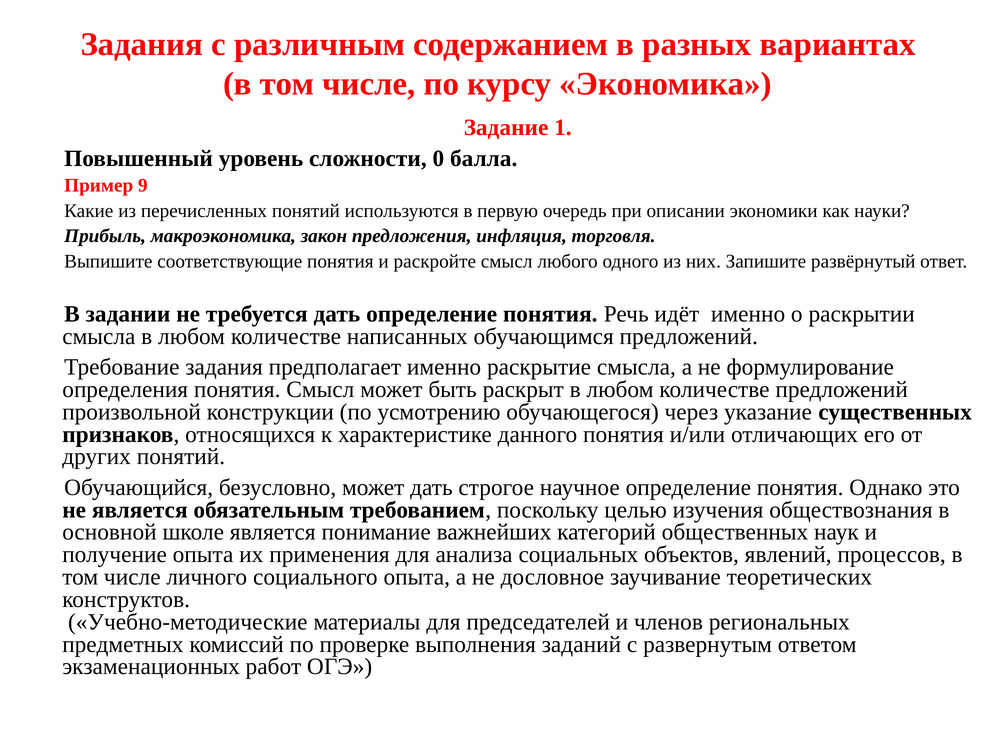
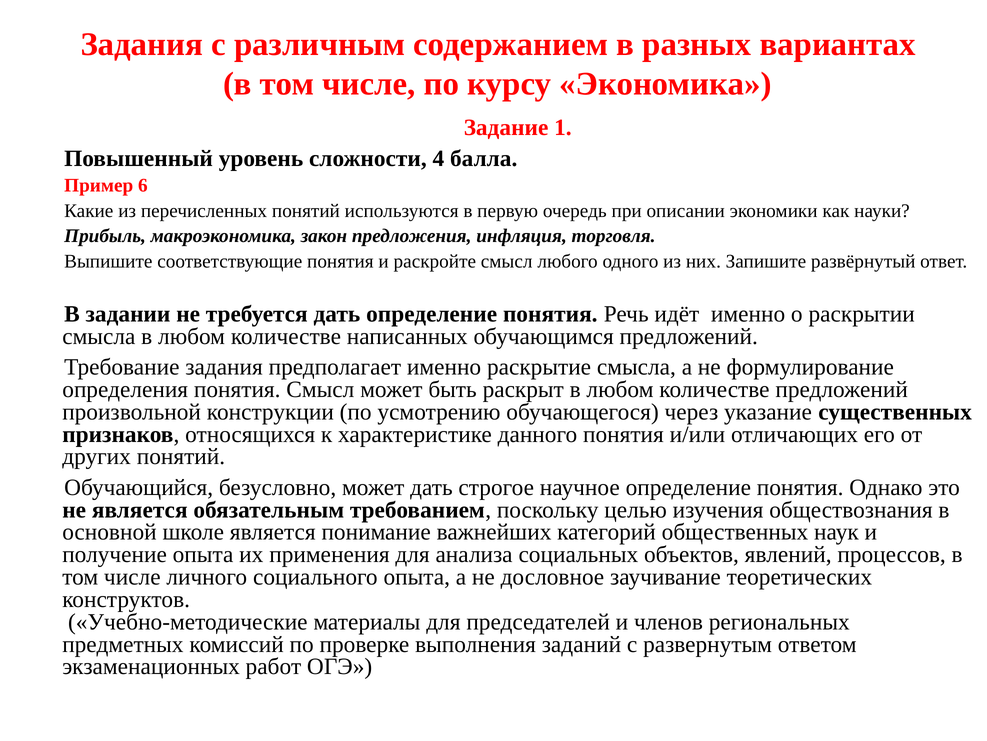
0: 0 -> 4 (438, 158)
9: 9 -> 6 (143, 185)
